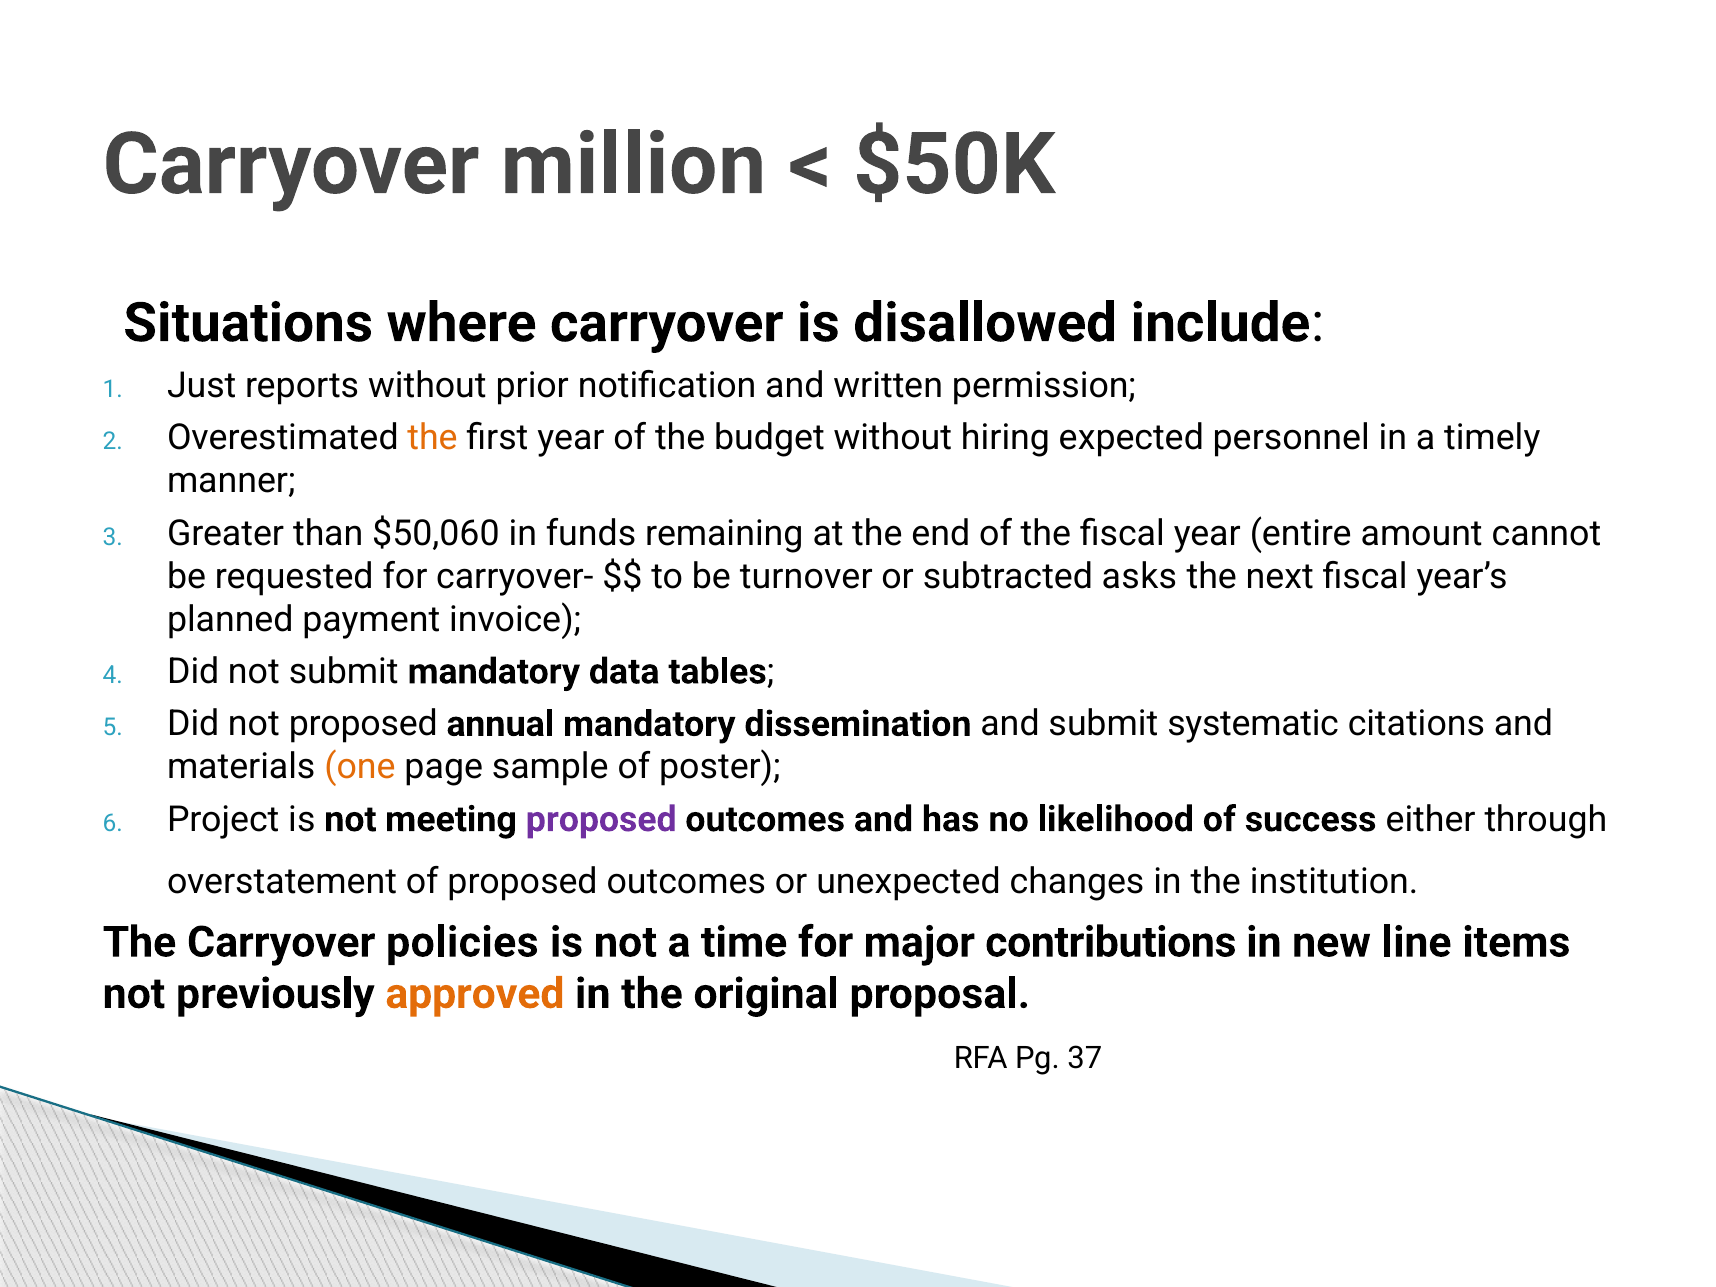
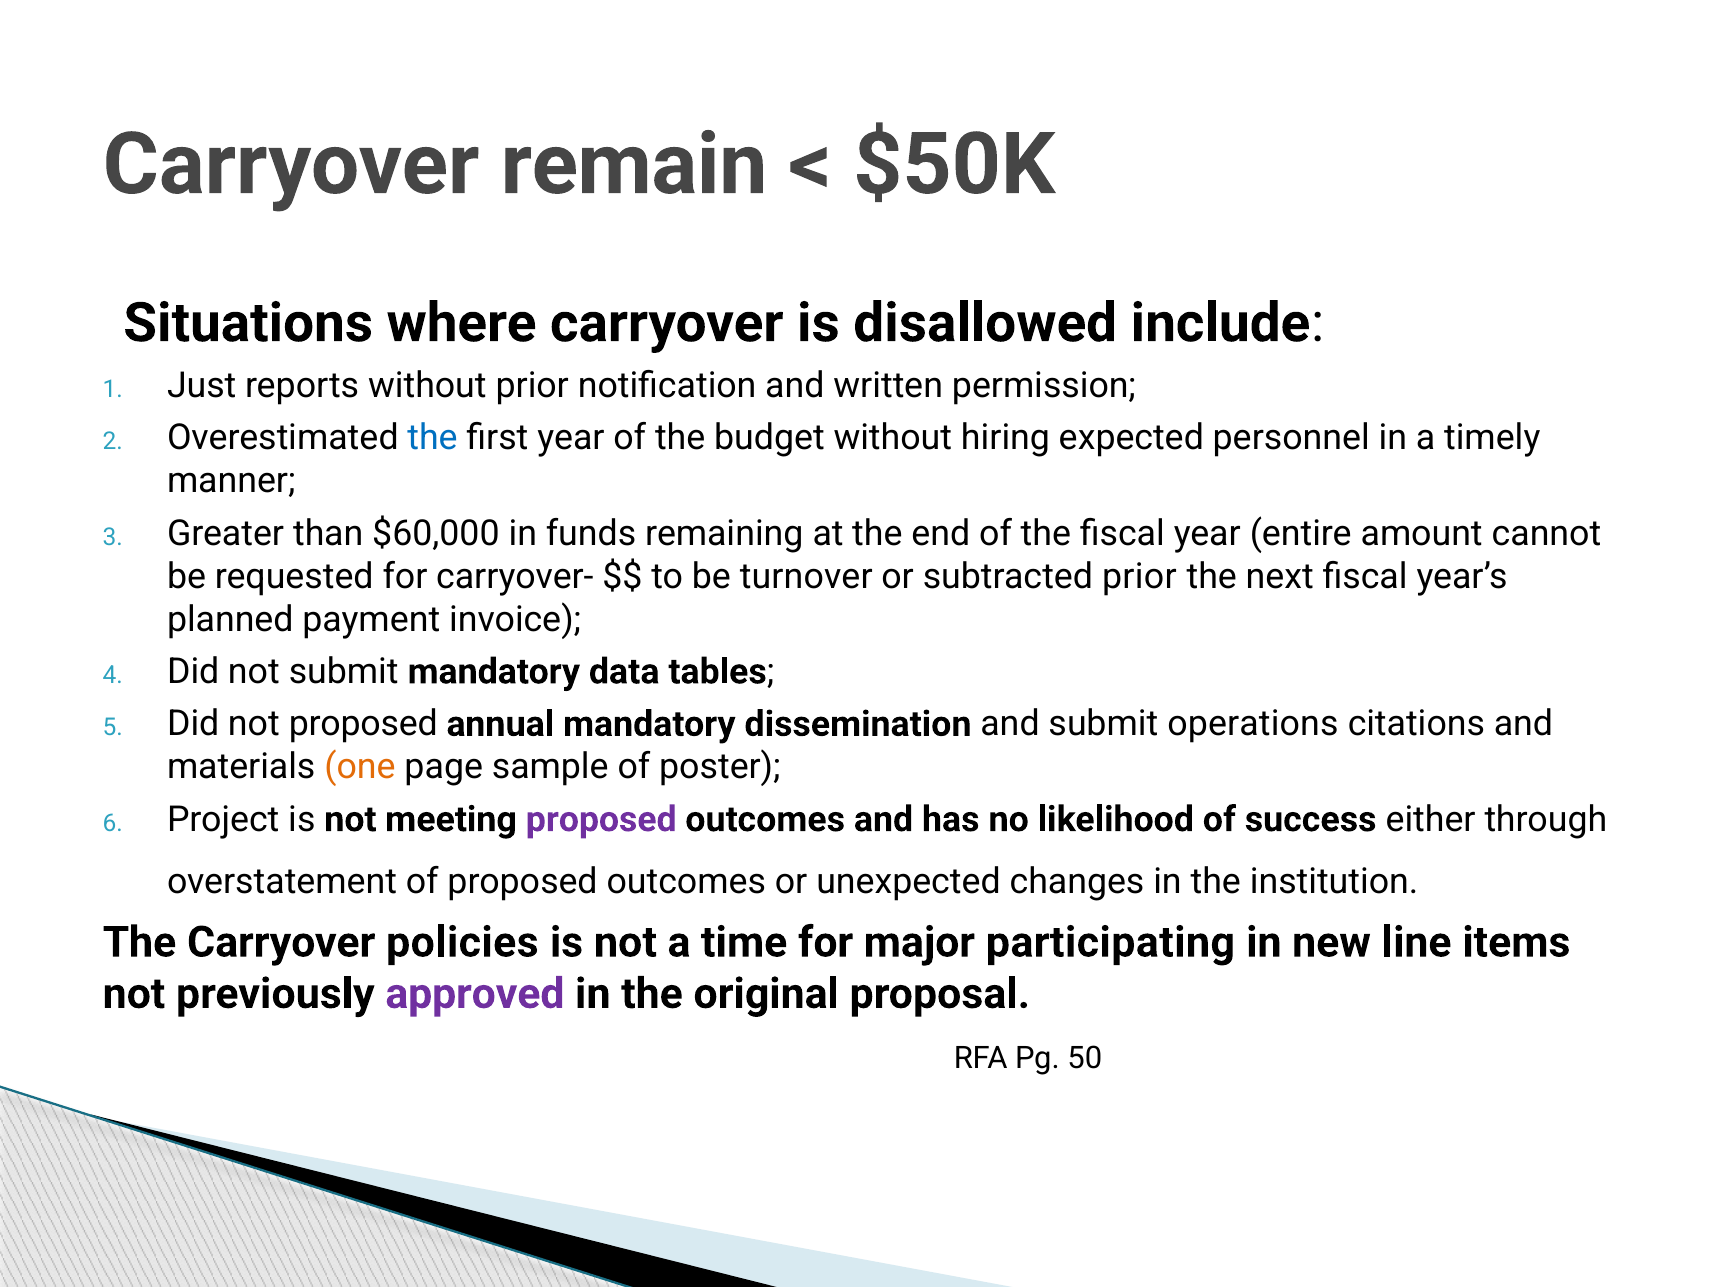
million: million -> remain (634, 165)
the colour: orange -> blue (433, 438)
$50,060: $50,060 -> $60,000 (436, 533)
subtracted asks: asks -> prior (1139, 576)
systematic: systematic -> operations (1253, 724)
contributions: contributions -> participating (1110, 942)
approved colour: orange -> purple (475, 994)
37: 37 -> 50 (1085, 1059)
